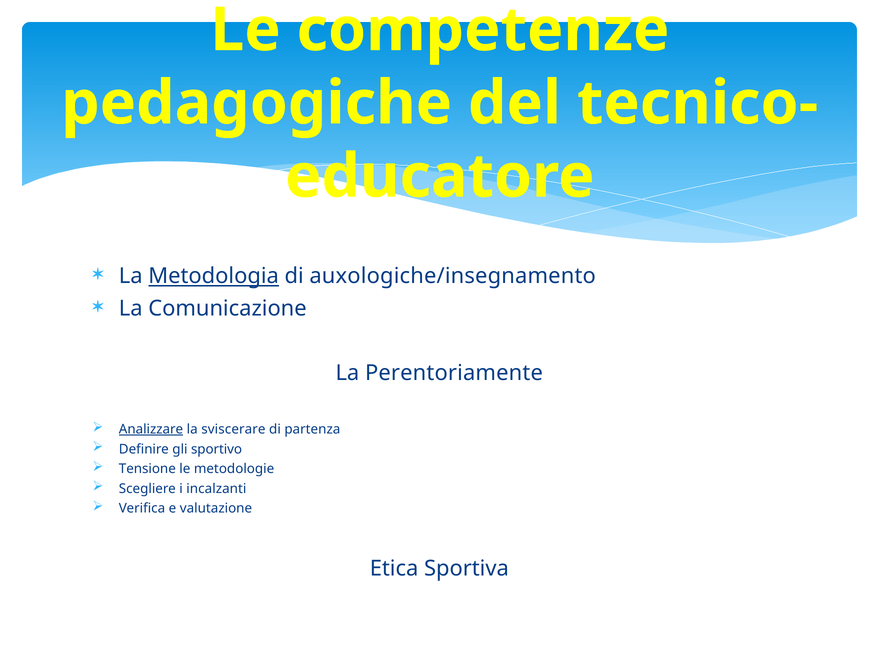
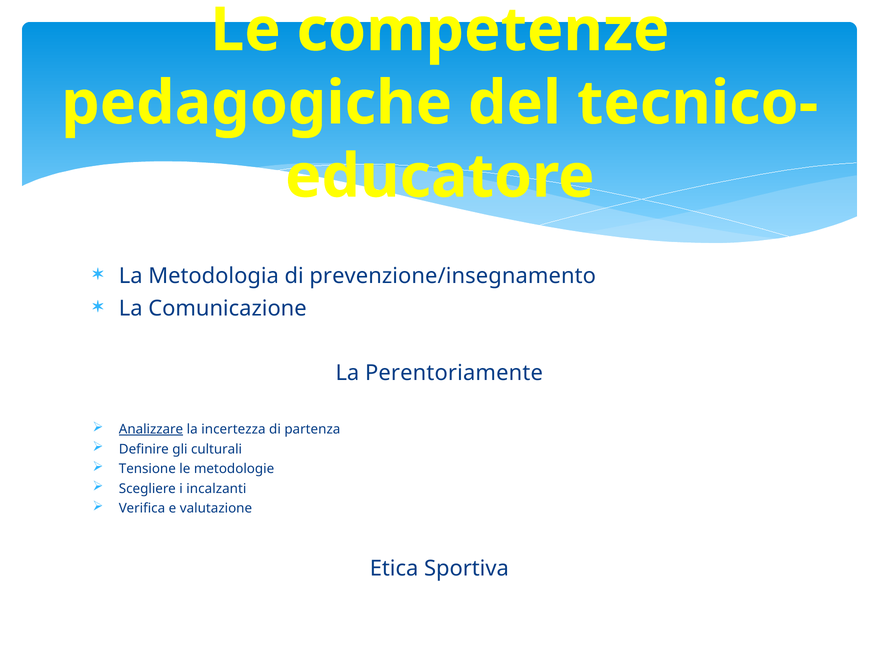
Metodologia underline: present -> none (214, 276)
auxologiche/insegnamento: auxologiche/insegnamento -> prevenzione/insegnamento (453, 276)
sviscerare: sviscerare -> incertezza (233, 429)
sportivo: sportivo -> culturali (217, 449)
